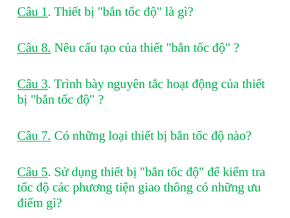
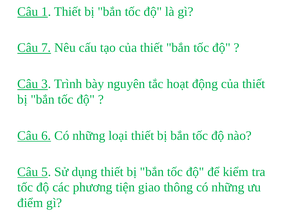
8: 8 -> 7 (46, 48)
7: 7 -> 6 (46, 135)
